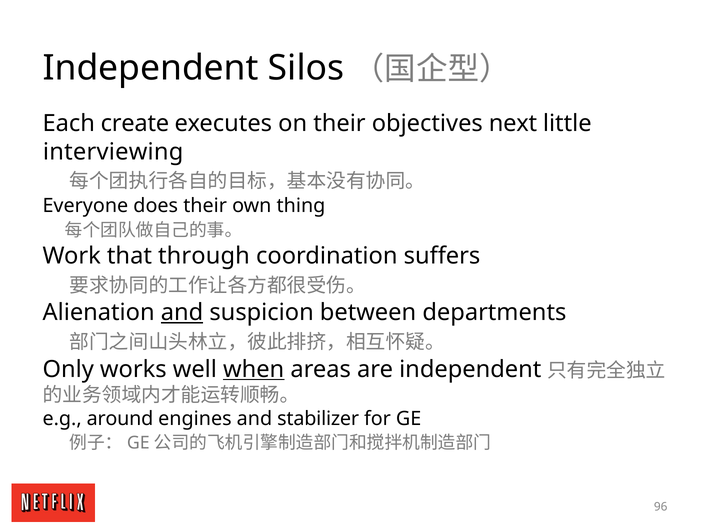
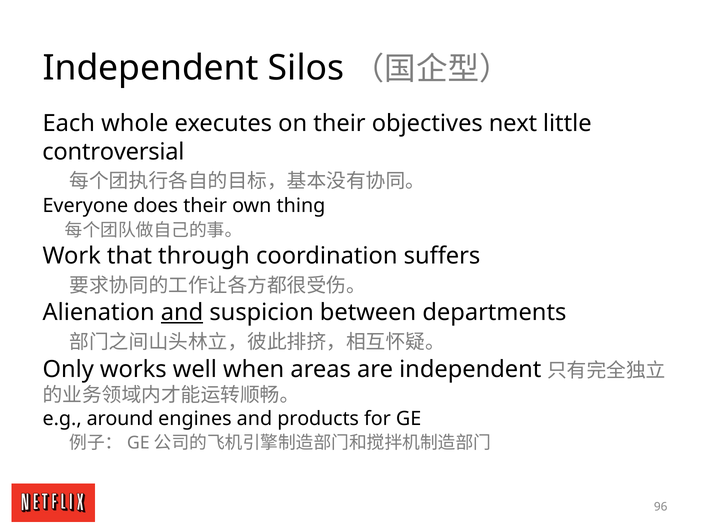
create: create -> whole (135, 124)
interviewing: interviewing -> controversial (113, 152)
when underline: present -> none (254, 370)
stabilizer: stabilizer -> products (318, 419)
